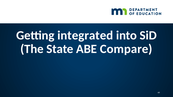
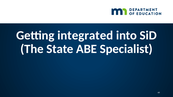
Compare: Compare -> Specialist (126, 49)
